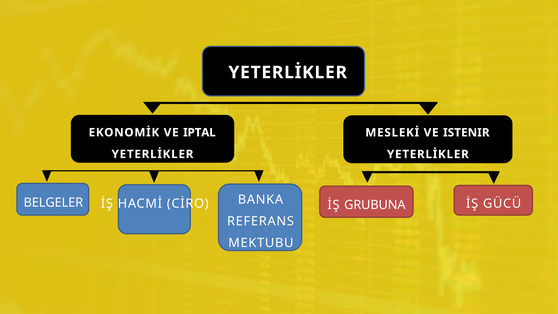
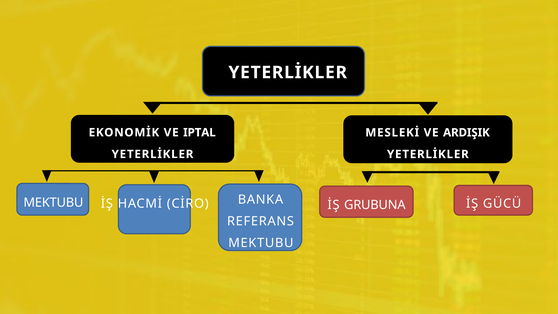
ISTENIR: ISTENIR -> ARDIŞIK (466, 133)
BELGELER: BELGELER -> MEKTUBU (53, 202)
